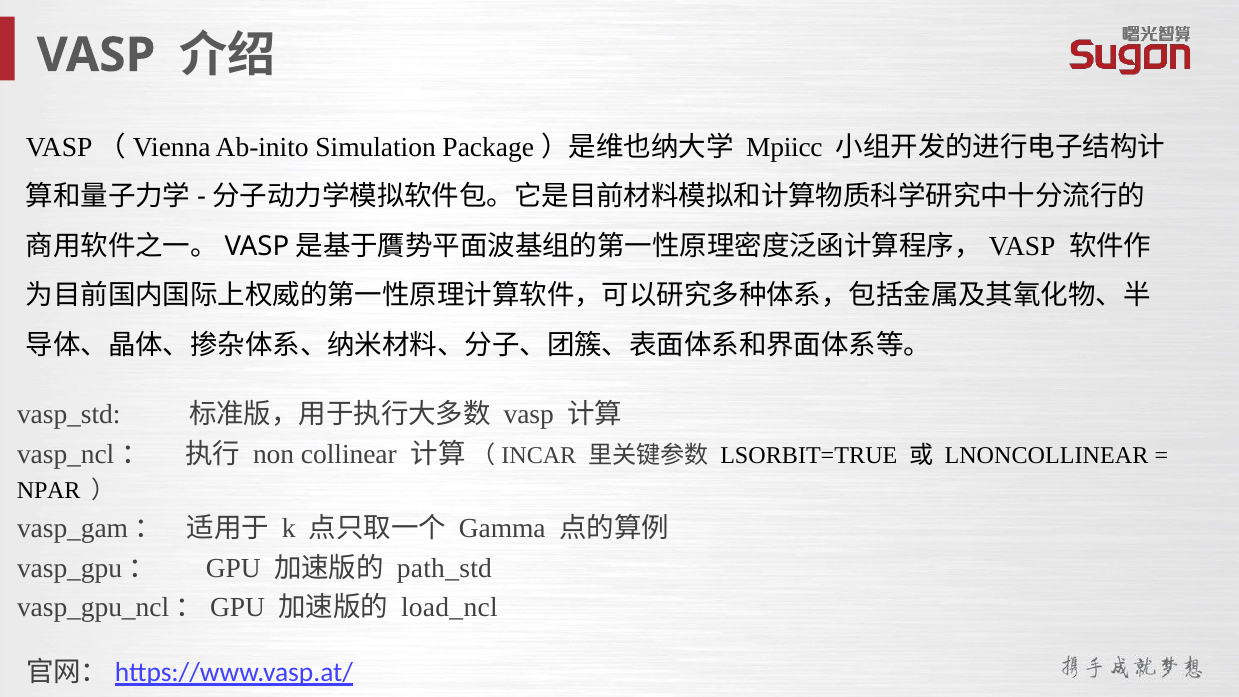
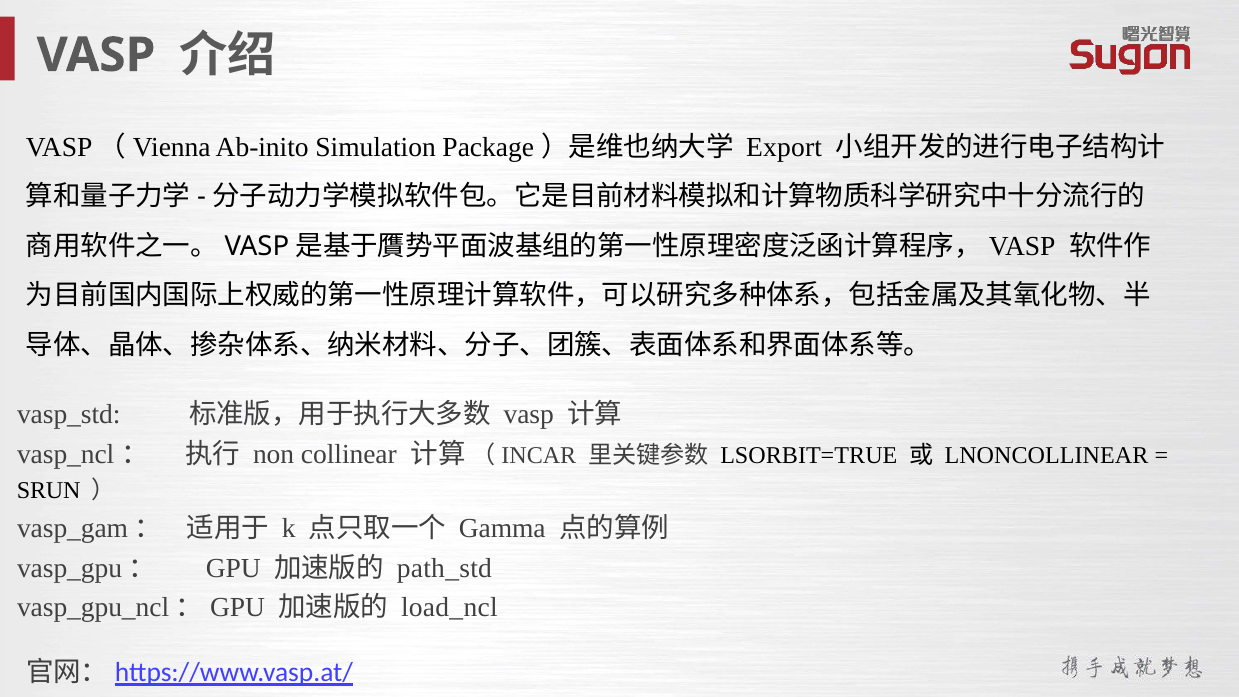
Mpiicc: Mpiicc -> Export (784, 147)
NPAR: NPAR -> SRUN (49, 491)
